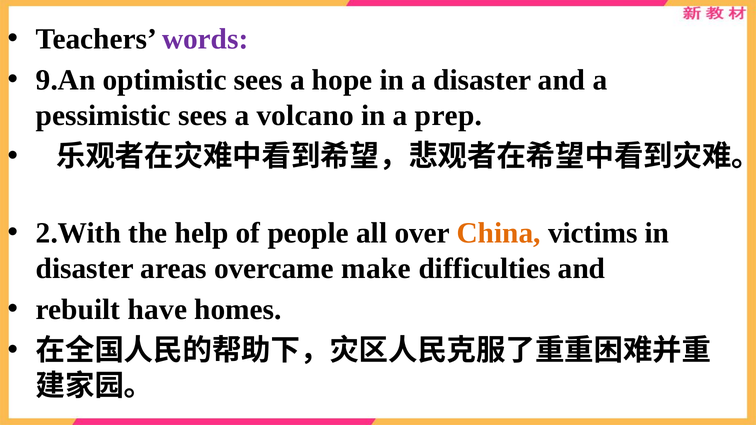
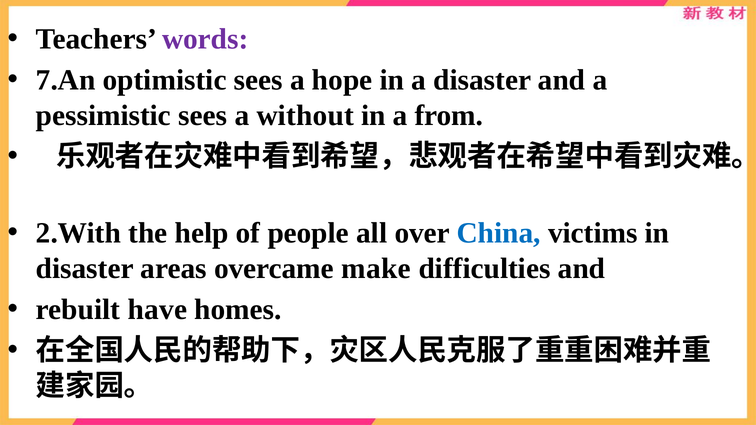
9.An: 9.An -> 7.An (66, 80)
volcano: volcano -> without (305, 116)
prep: prep -> from (449, 116)
China colour: orange -> blue (499, 233)
